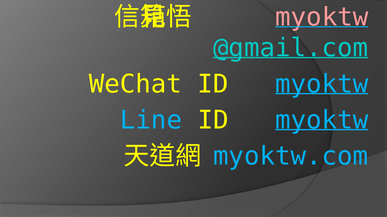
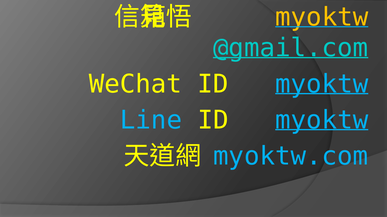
myoktw colour: pink -> yellow (322, 17)
